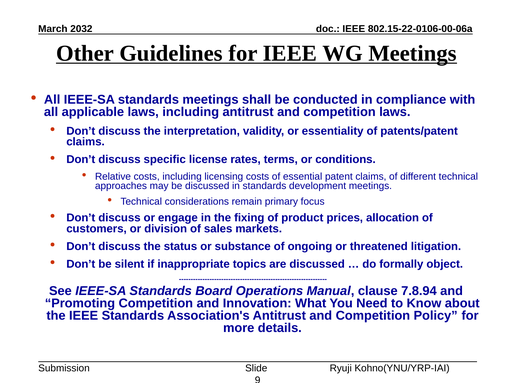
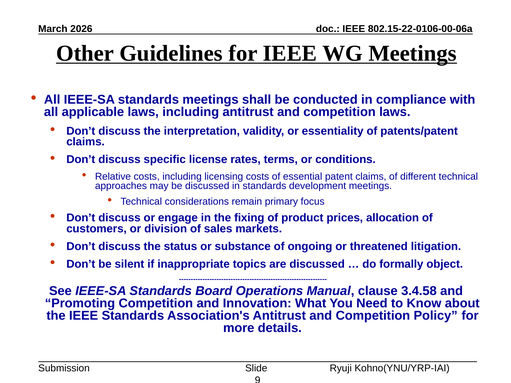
2032: 2032 -> 2026 (81, 29)
7.8.94: 7.8.94 -> 3.4.58 (419, 291)
